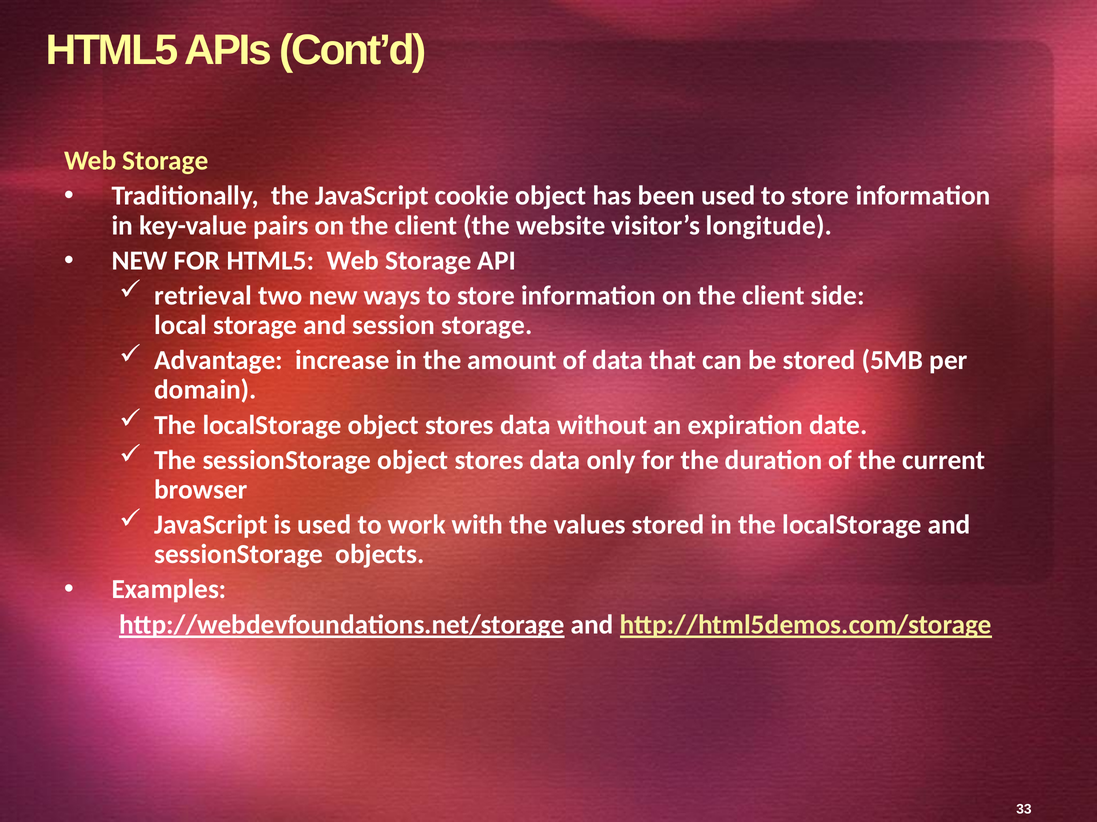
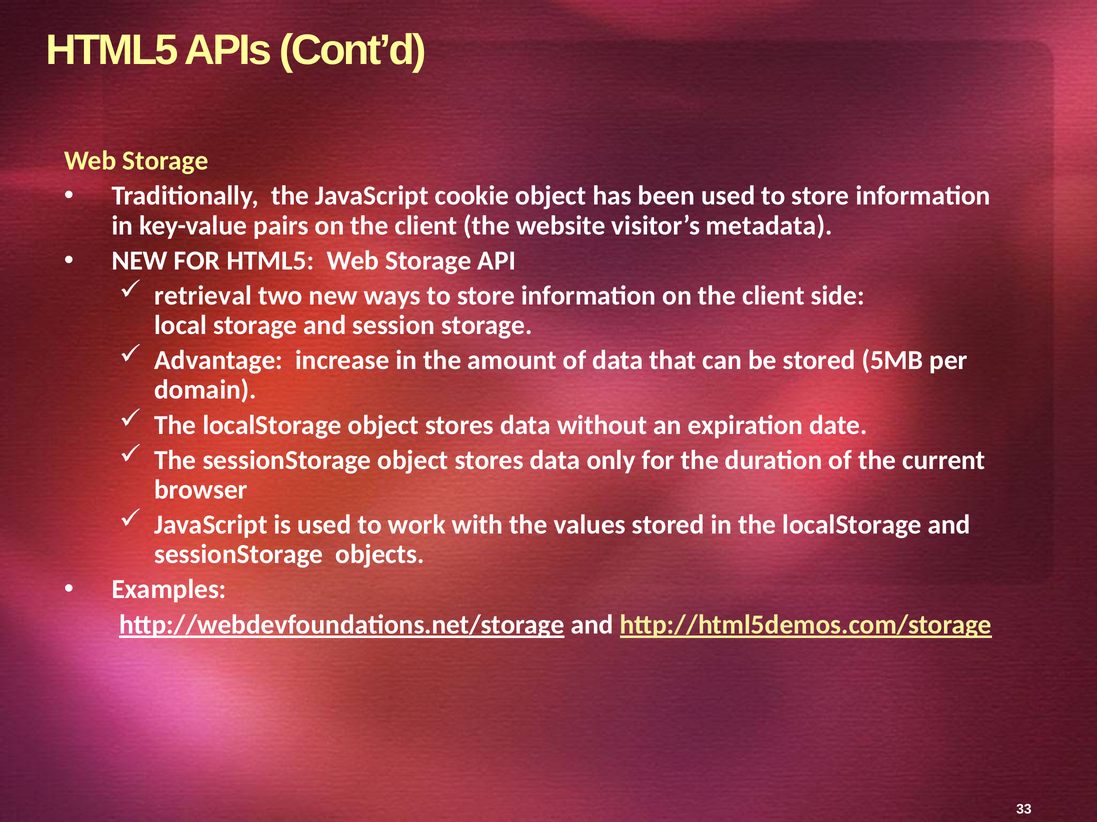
longitude: longitude -> metadata (769, 226)
